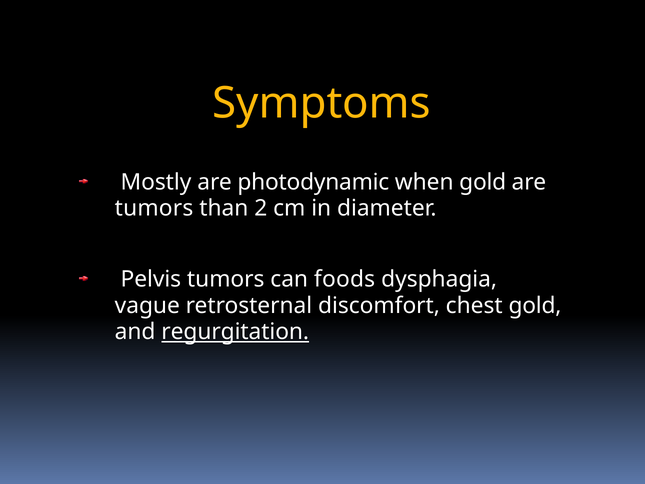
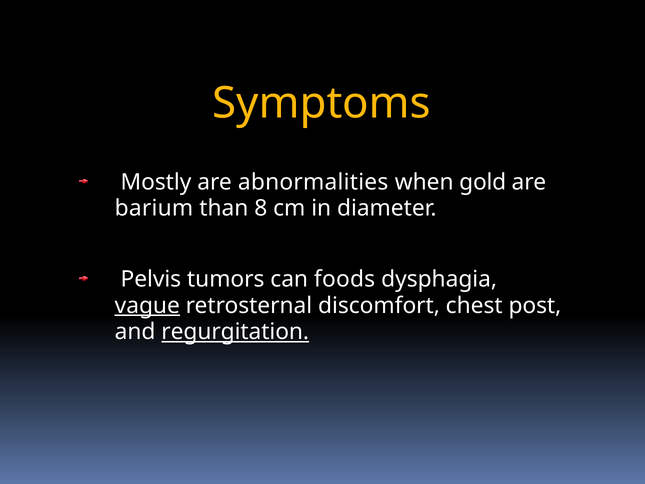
photodynamic: photodynamic -> abnormalities (313, 182)
tumors: tumors -> barium (154, 208)
2: 2 -> 8 (261, 208)
vague underline: none -> present (147, 305)
chest gold: gold -> post (535, 305)
